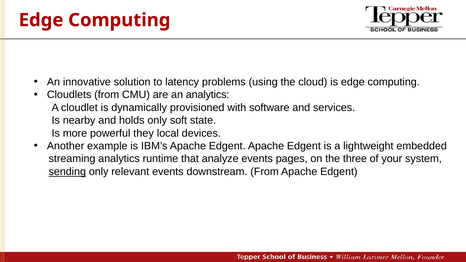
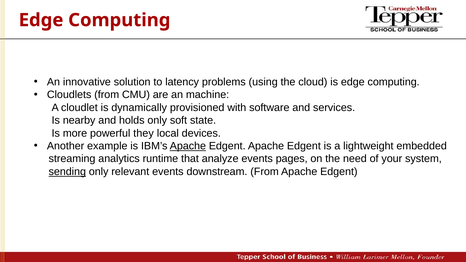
an analytics: analytics -> machine (208, 95)
Apache underline: none -> present (188, 146)
three: three -> need (355, 159)
